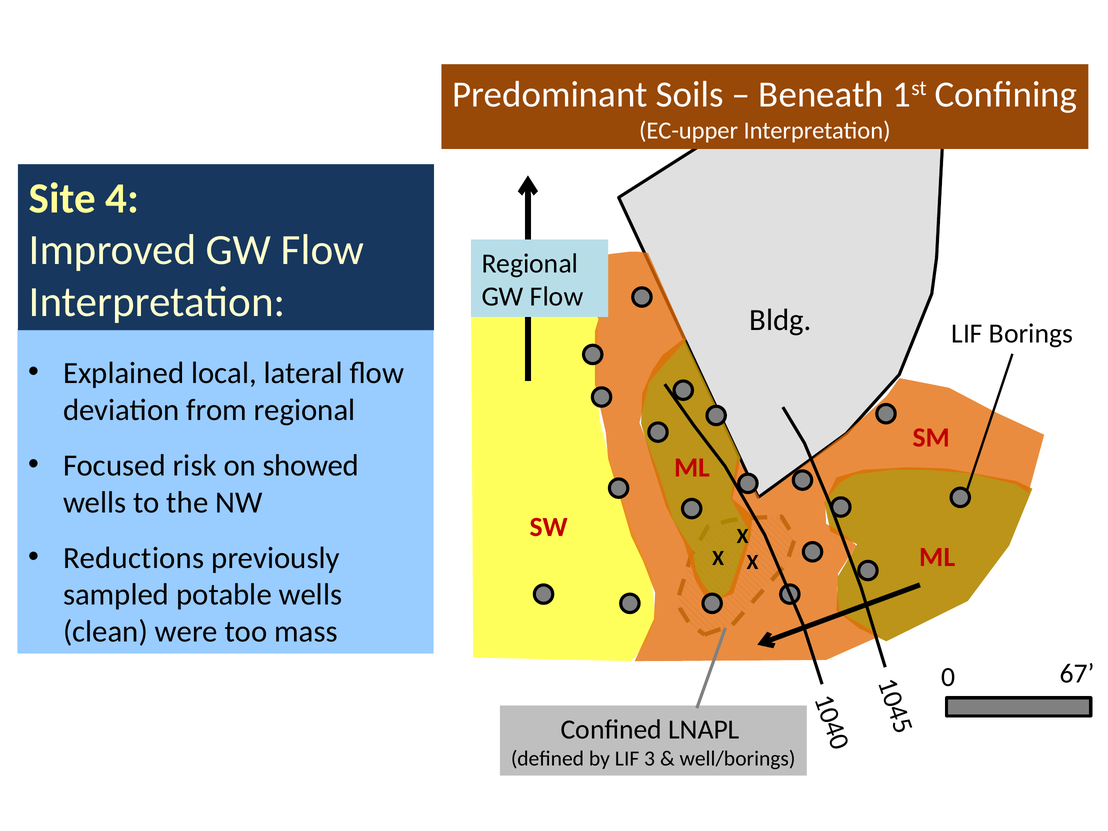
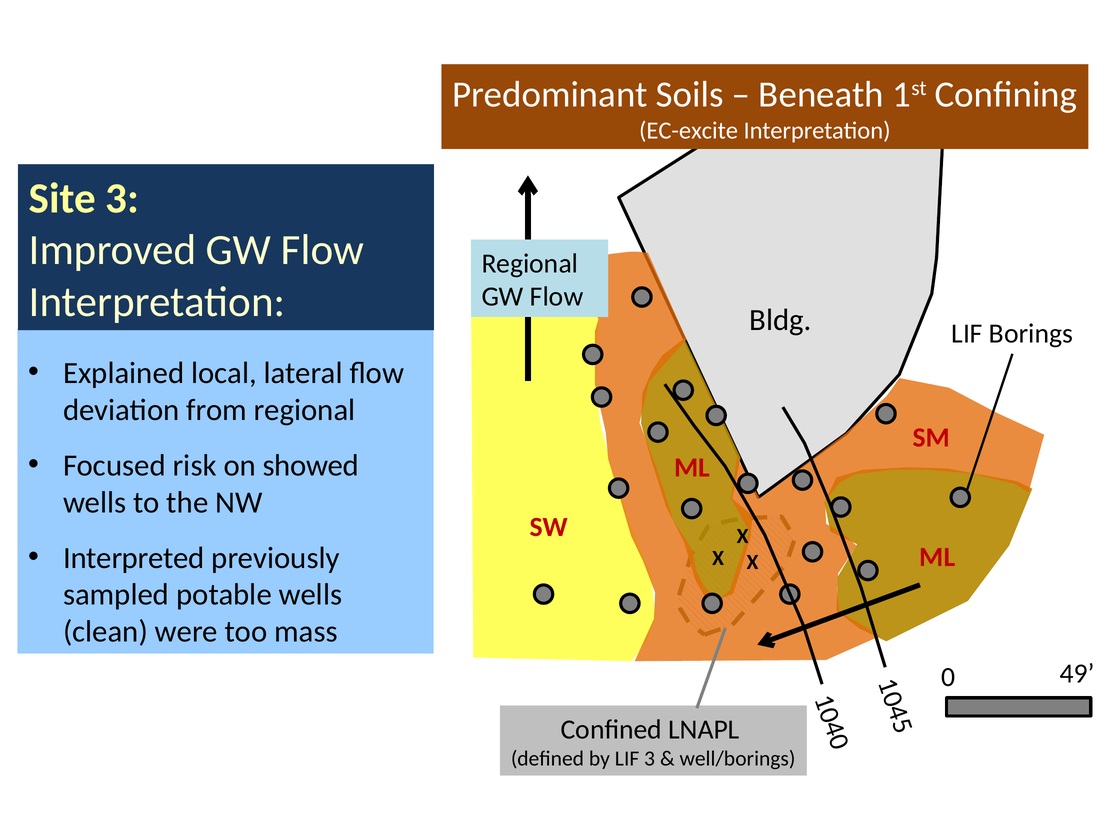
EC-upper: EC-upper -> EC-excite (689, 130)
Site 4: 4 -> 3 (122, 198)
Reductions: Reductions -> Interpreted (134, 558)
67: 67 -> 49 (1077, 674)
